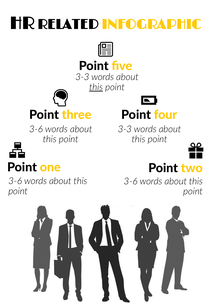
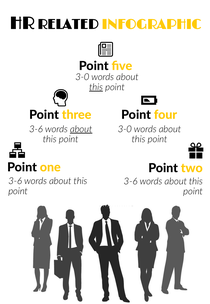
3-3: 3-3 -> 3-0 (82, 77)
about underline: none -> present (81, 129)
3-3: 3-3 -> 3-0 (125, 129)
